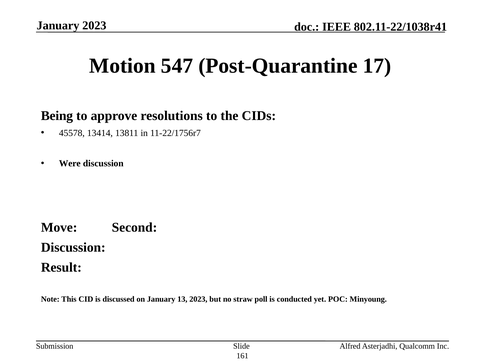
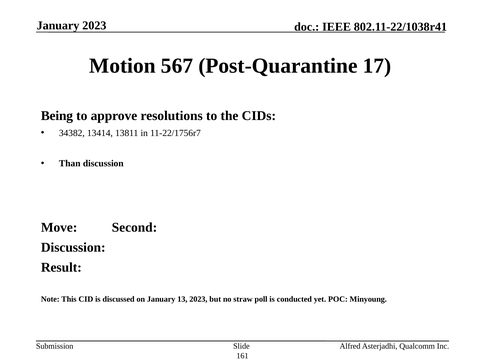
547: 547 -> 567 (177, 66)
45578: 45578 -> 34382 (72, 133)
Were: Were -> Than (70, 163)
